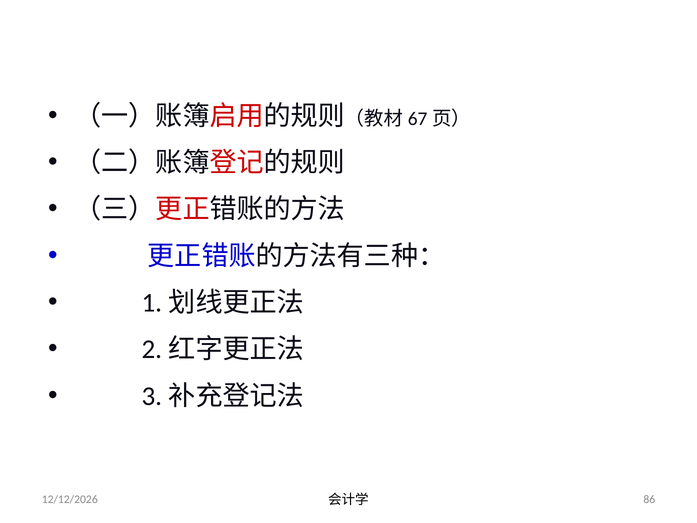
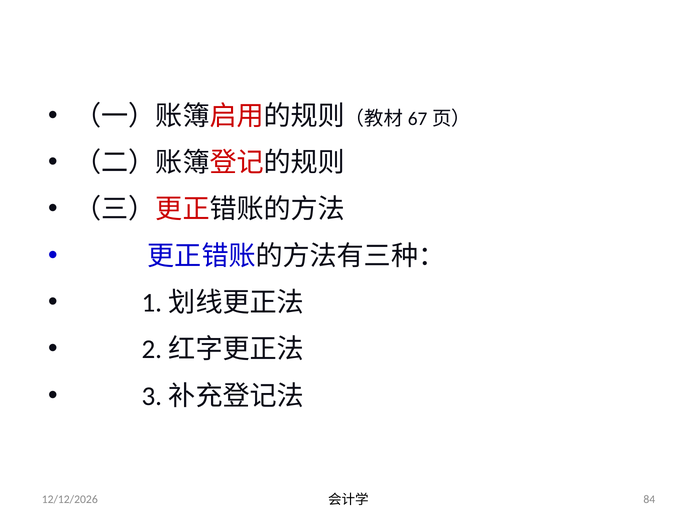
86: 86 -> 84 (649, 499)
